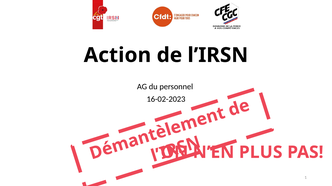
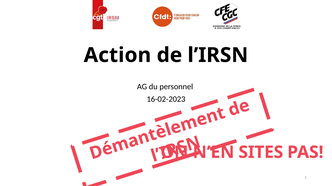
PLUS: PLUS -> SITES (261, 153)
